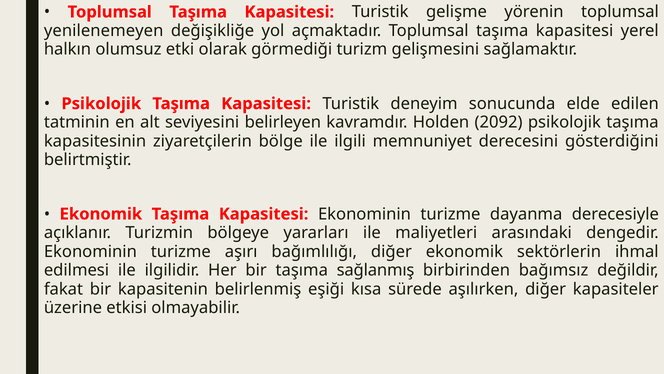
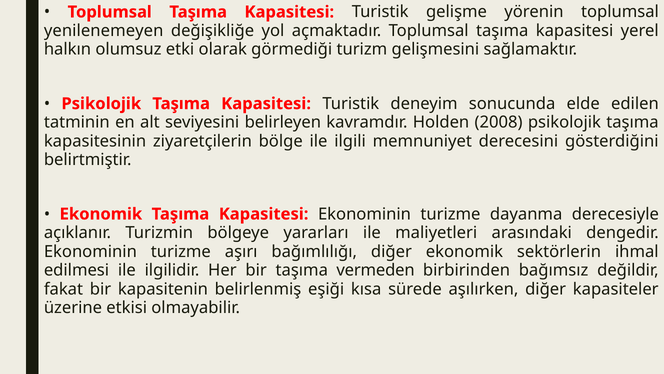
2092: 2092 -> 2008 (499, 122)
sağlanmış: sağlanmış -> vermeden (376, 270)
